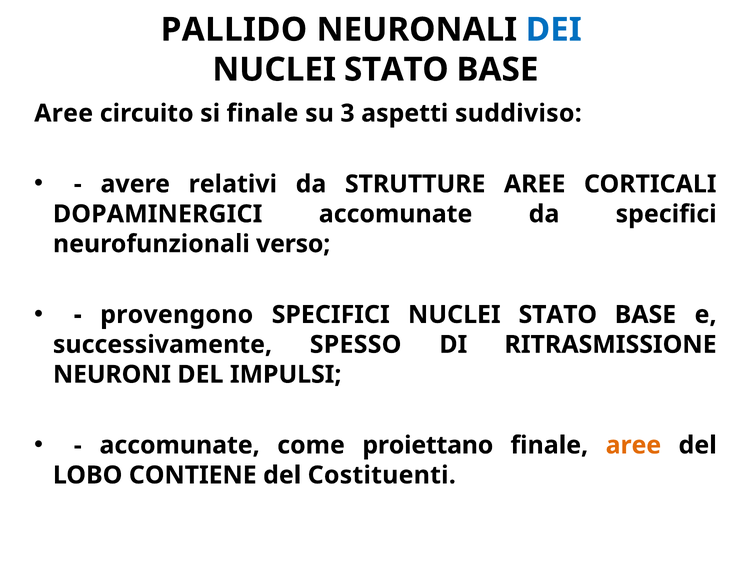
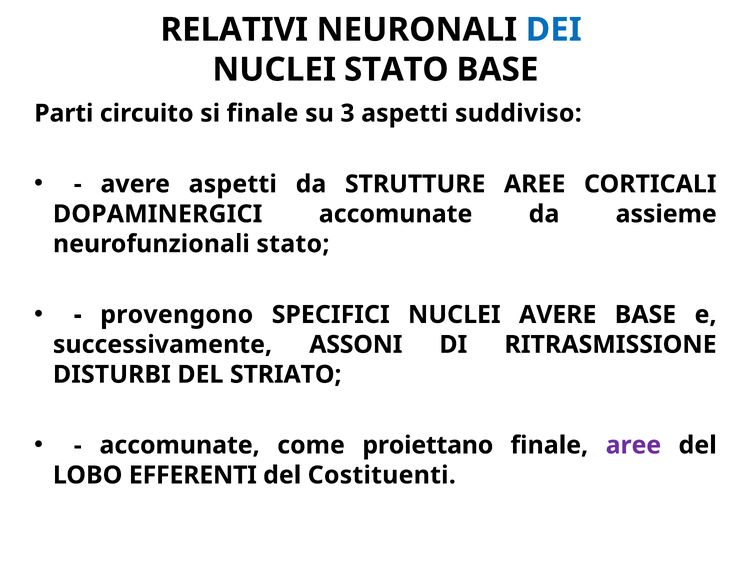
PALLIDO: PALLIDO -> RELATIVI (234, 30)
Aree: Aree -> Parti (64, 113)
avere relativi: relativi -> aspetti (233, 184)
da specifici: specifici -> assieme (666, 214)
neurofunzionali verso: verso -> stato (293, 244)
SPECIFICI NUCLEI STATO: STATO -> AVERE (558, 315)
SPESSO: SPESSO -> ASSONI (356, 345)
NEURONI: NEURONI -> DISTURBI (112, 375)
IMPULSI: IMPULSI -> STRIATO (286, 375)
aree colour: orange -> purple (633, 445)
CONTIENE: CONTIENE -> EFFERENTI (193, 475)
